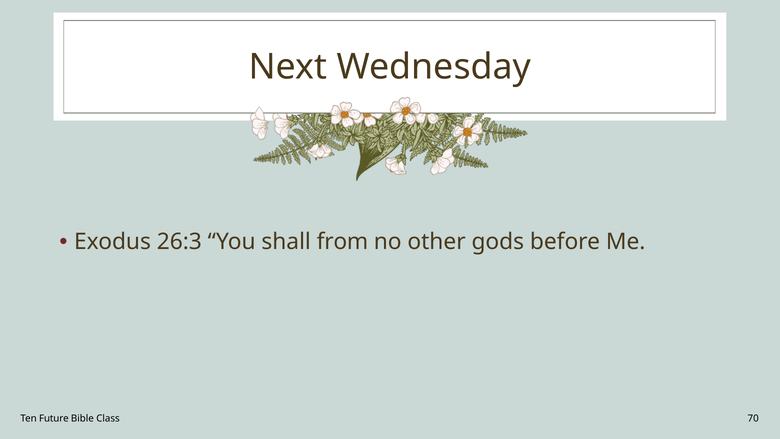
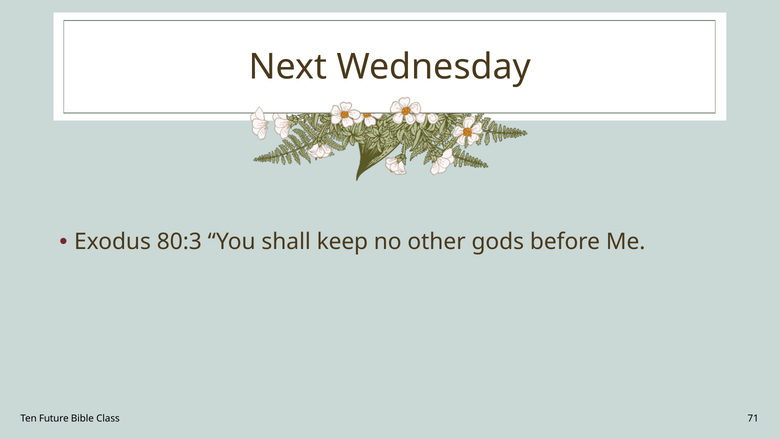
26:3: 26:3 -> 80:3 (179, 242)
from: from -> keep (342, 242)
70: 70 -> 71 (753, 418)
